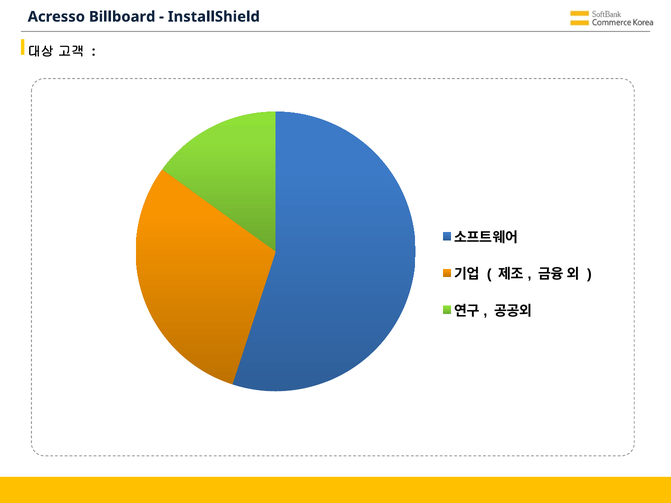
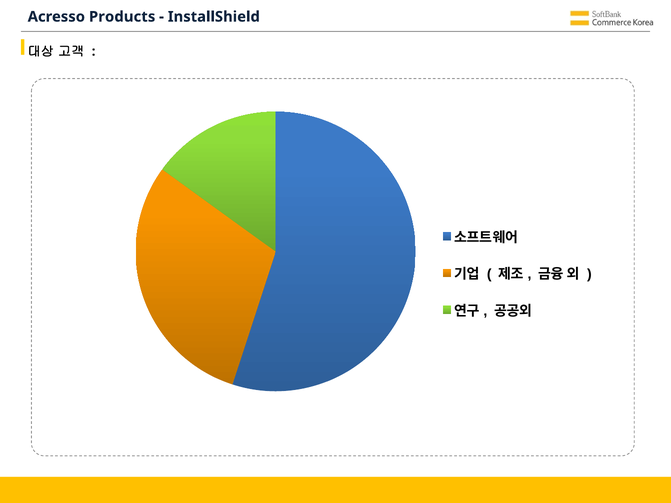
Billboard: Billboard -> Products (122, 17)
